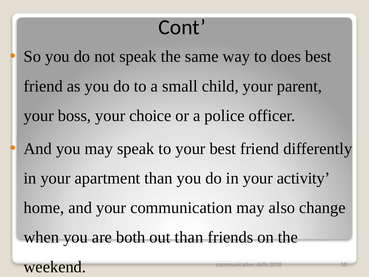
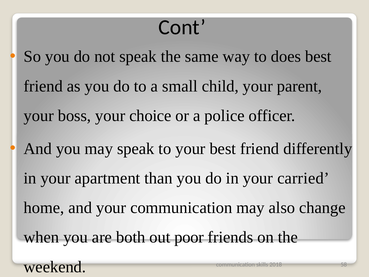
activity: activity -> carried (303, 178)
out than: than -> poor (189, 237)
